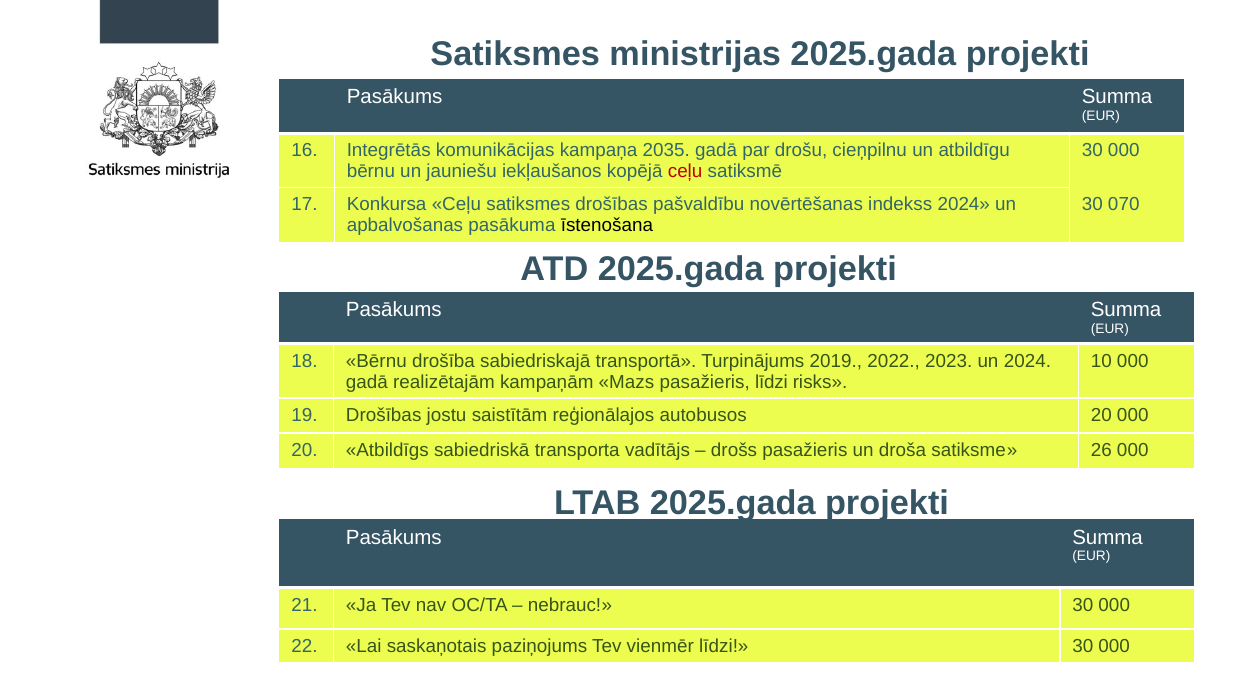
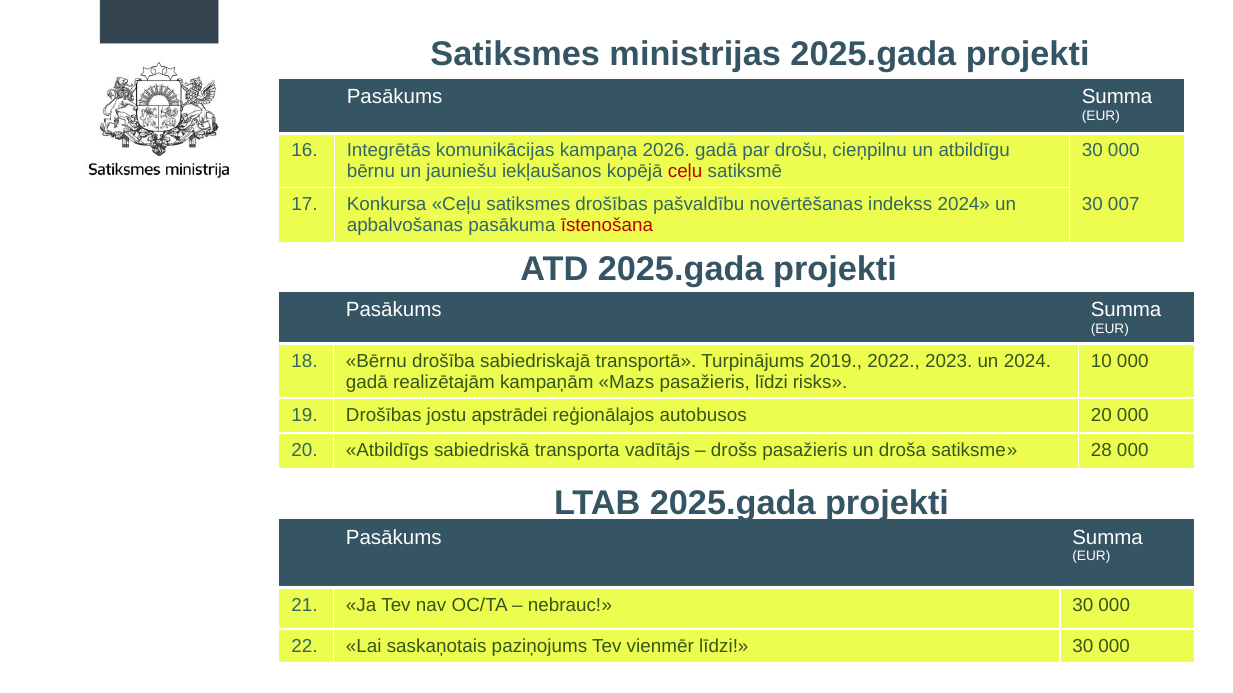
2035: 2035 -> 2026 (666, 150)
070: 070 -> 007 (1124, 205)
īstenošana colour: black -> red (607, 226)
saistītām: saistītām -> apstrādei (510, 416)
26: 26 -> 28 (1101, 450)
